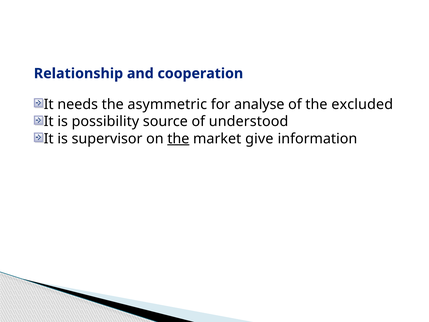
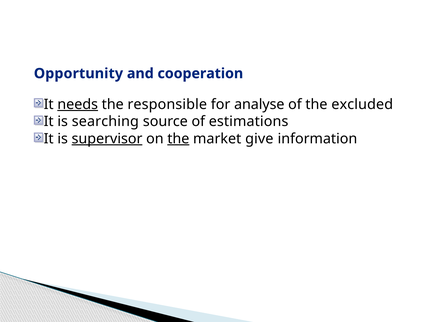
Relationship: Relationship -> Opportunity (78, 73)
needs underline: none -> present (78, 104)
asymmetric: asymmetric -> responsible (167, 104)
possibility: possibility -> searching (105, 121)
understood: understood -> estimations (249, 121)
supervisor underline: none -> present (107, 139)
